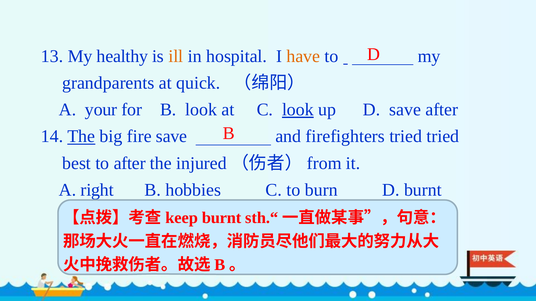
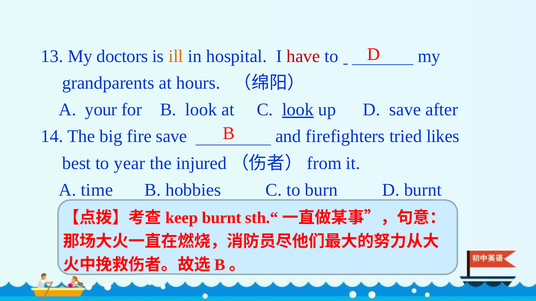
healthy: healthy -> doctors (122, 56)
have colour: orange -> red (303, 56)
quick: quick -> hours (198, 83)
The underline: present -> none (81, 137)
tried tried: tried -> likes (443, 137)
to after: after -> year (130, 163)
right: right -> time (97, 190)
